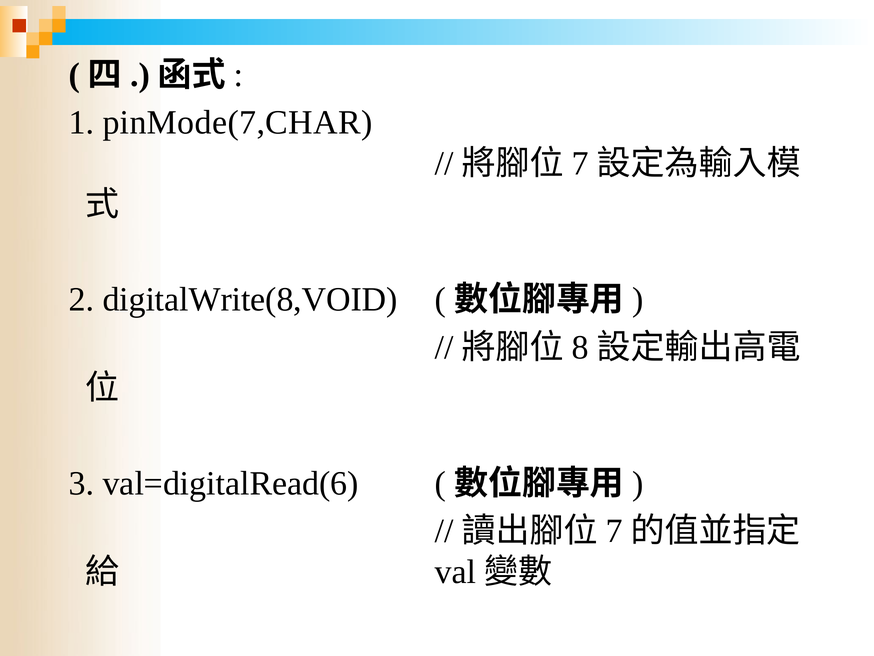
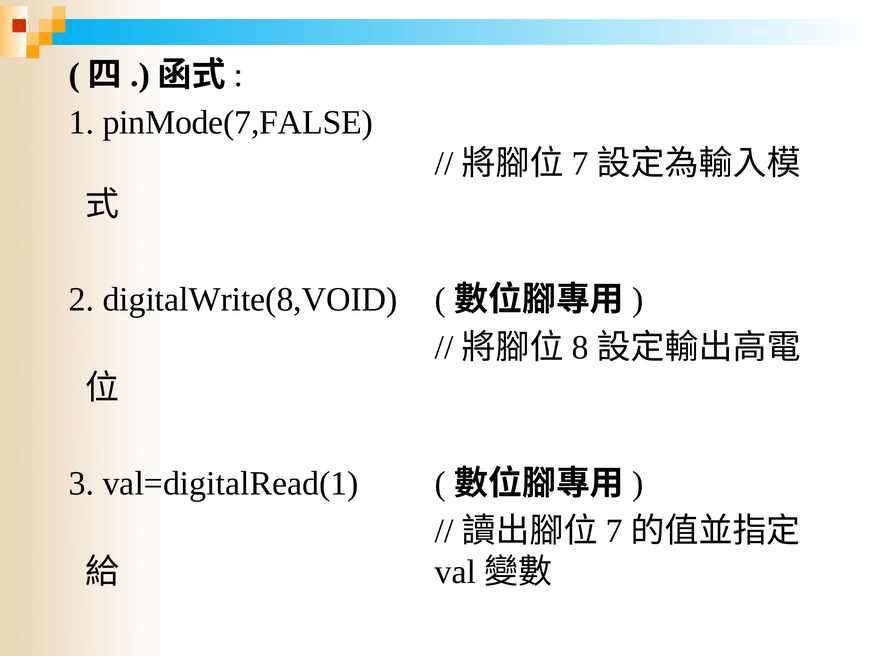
pinMode(7,CHAR: pinMode(7,CHAR -> pinMode(7,FALSE (238, 123)
val=digitalRead(6: val=digitalRead(6 -> val=digitalRead(1 (231, 483)
